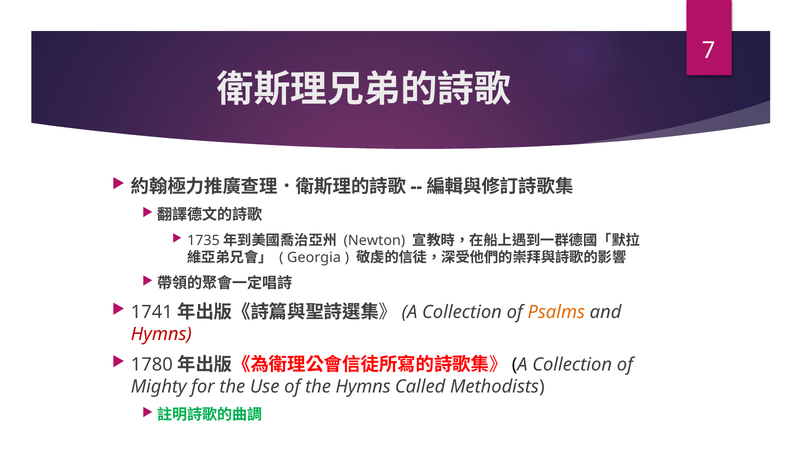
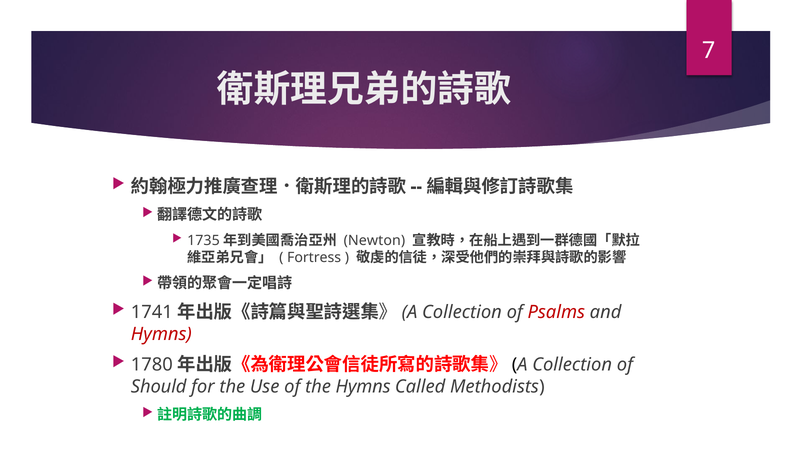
Georgia: Georgia -> Fortress (314, 258)
Psalms colour: orange -> red (556, 312)
Mighty: Mighty -> Should (159, 387)
